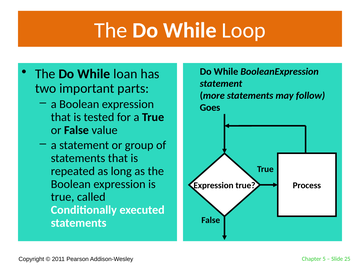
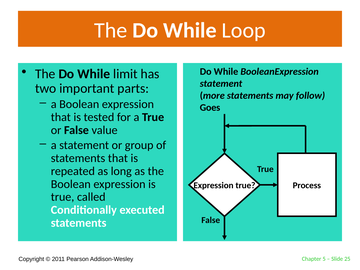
loan: loan -> limit (125, 74)
